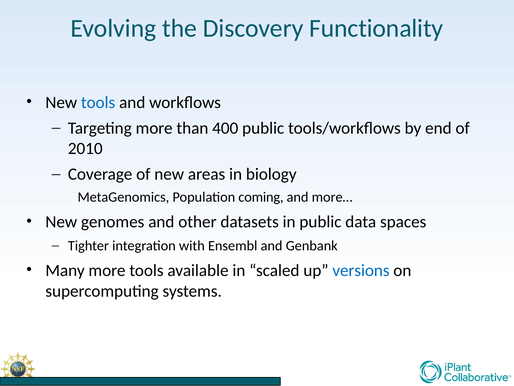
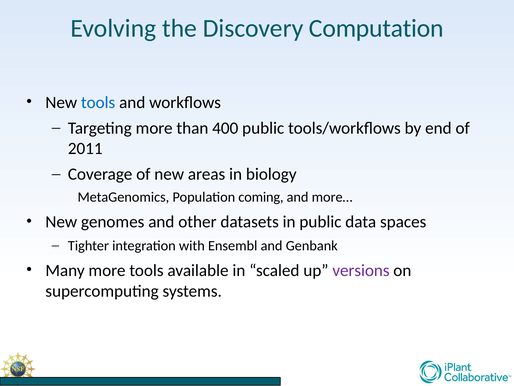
Functionality: Functionality -> Computation (376, 28)
2010: 2010 -> 2011 (85, 148)
versions colour: blue -> purple (361, 270)
